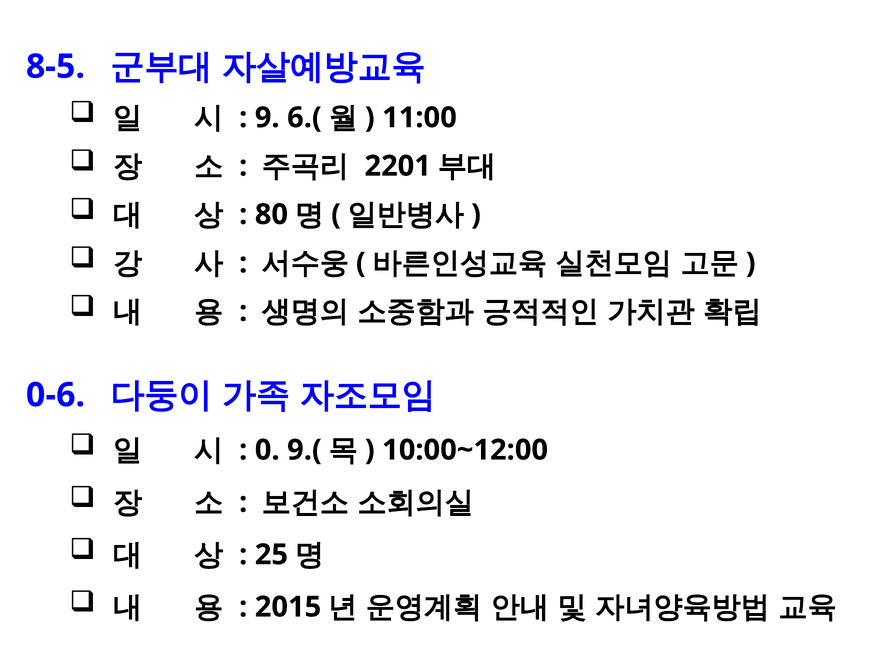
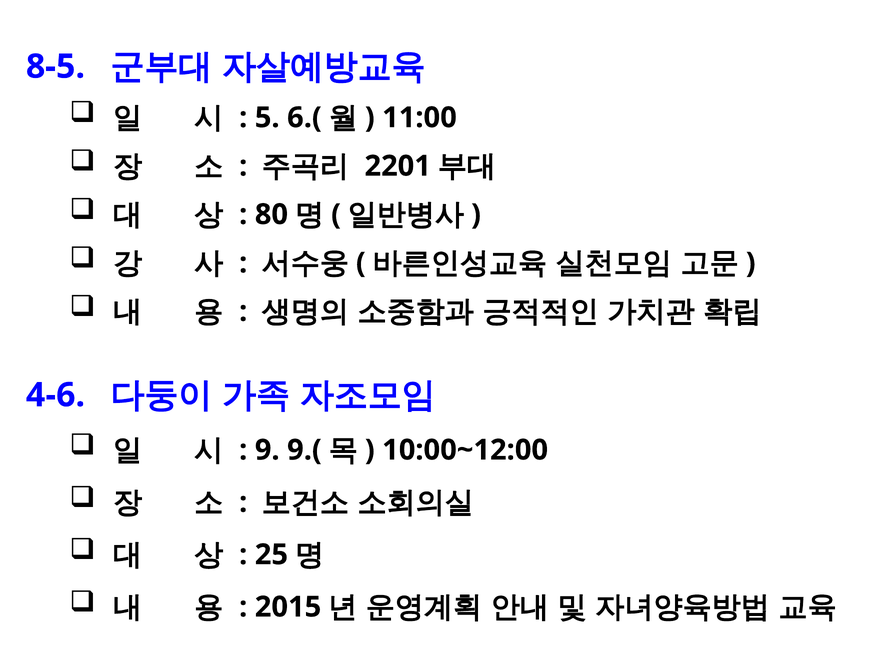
9: 9 -> 5 (267, 118)
0-6: 0-6 -> 4-6 (55, 395)
0: 0 -> 9 (267, 450)
